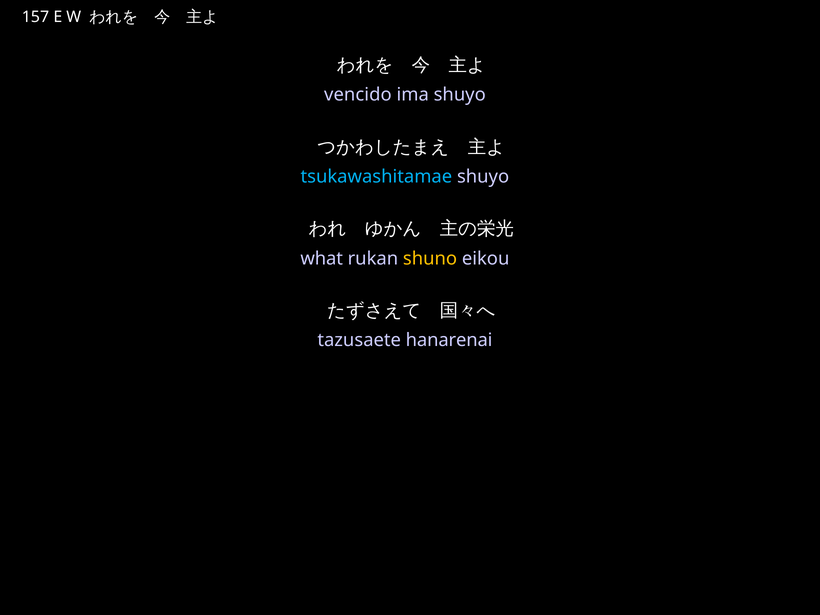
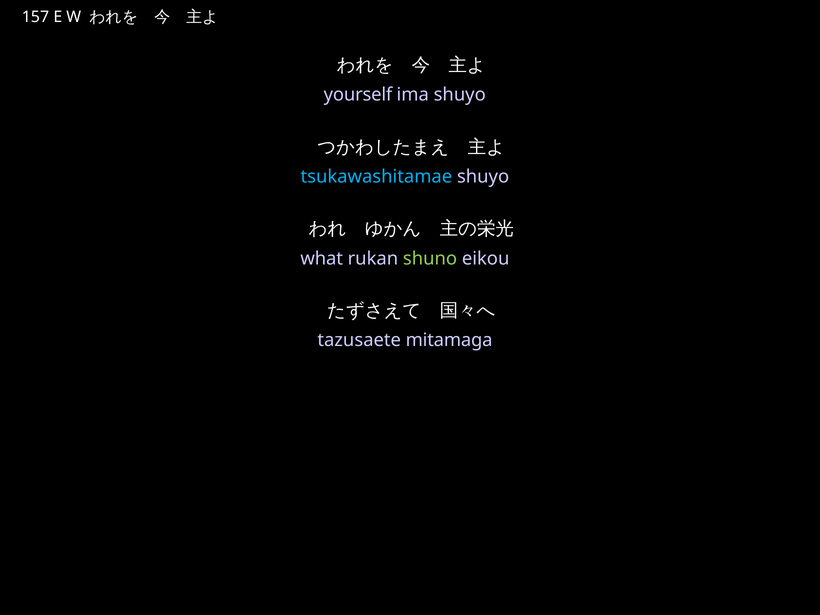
vencido: vencido -> yourself (358, 95)
shuno colour: yellow -> light green (430, 258)
hanarenai: hanarenai -> mitamaga (449, 340)
